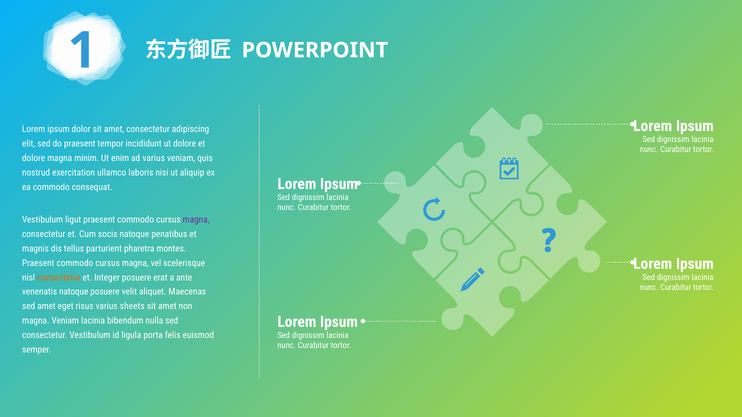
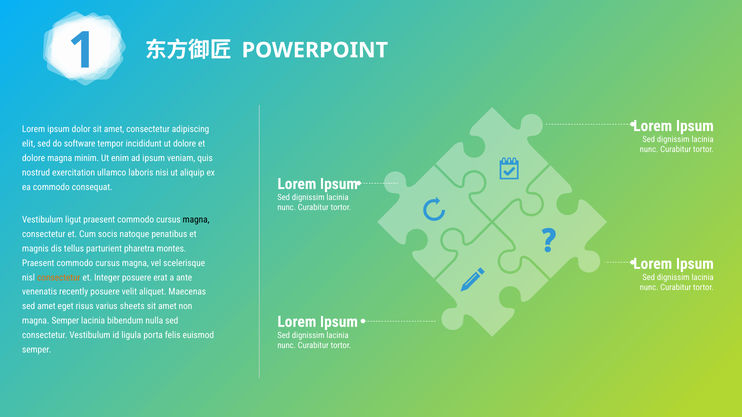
do praesent: praesent -> software (80, 144)
ad varius: varius -> ipsum (154, 158)
magna colour: purple -> black (196, 220)
venenatis natoque: natoque -> recently (74, 292)
magna Veniam: Veniam -> Semper (65, 321)
